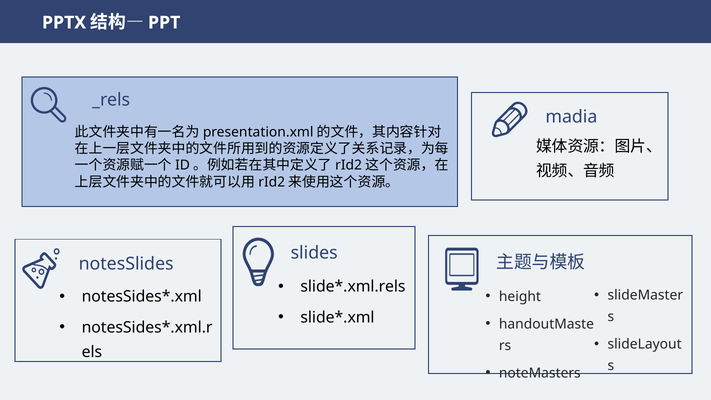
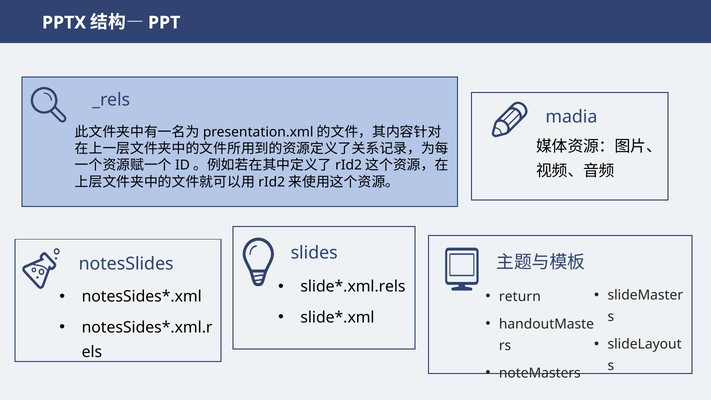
height: height -> return (520, 297)
